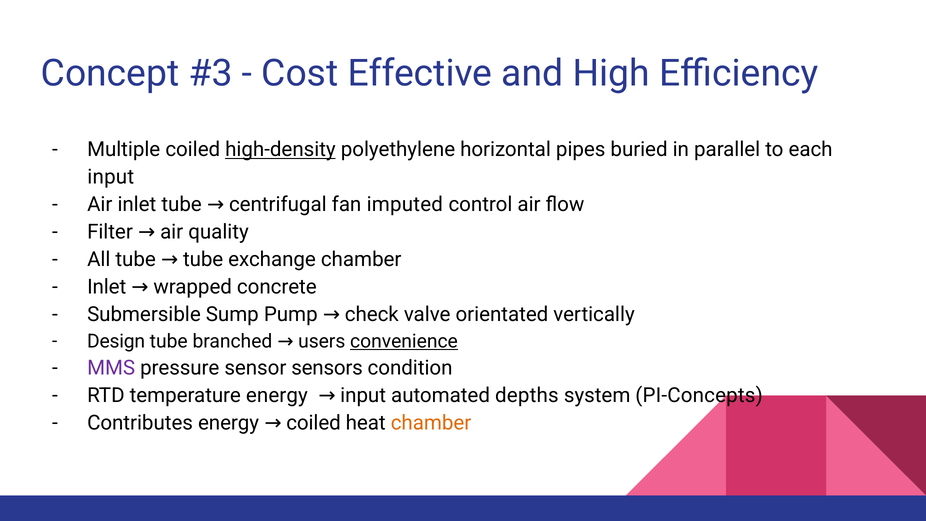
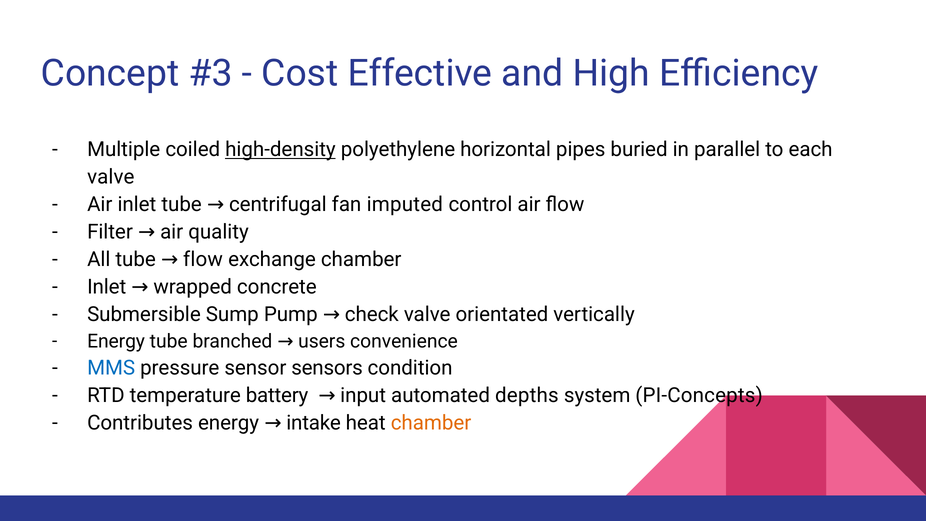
input: input -> valve (111, 177)
tube tube: tube -> flow (203, 260)
Design: Design -> Energy (116, 341)
convenience underline: present -> none (404, 341)
MMS colour: purple -> blue (111, 368)
temperature energy: energy -> battery (277, 396)
energy coiled: coiled -> intake (314, 423)
